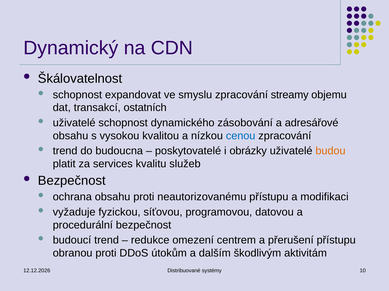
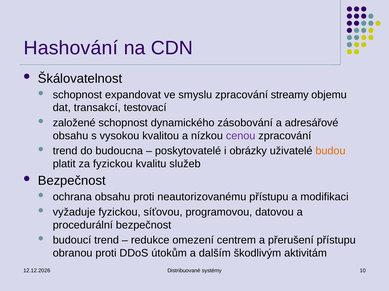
Dynamický: Dynamický -> Hashování (71, 48)
ostatních: ostatních -> testovací (145, 108)
uživatelé: uživatelé -> založené (74, 123)
cenou colour: blue -> purple (241, 136)
za services: services -> fyzickou (113, 164)
